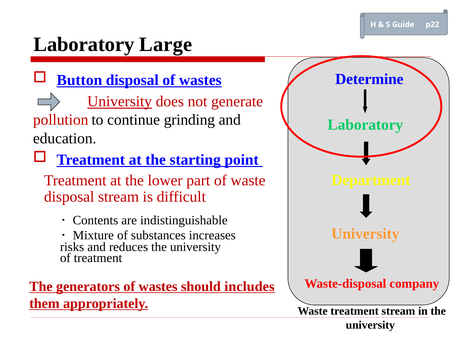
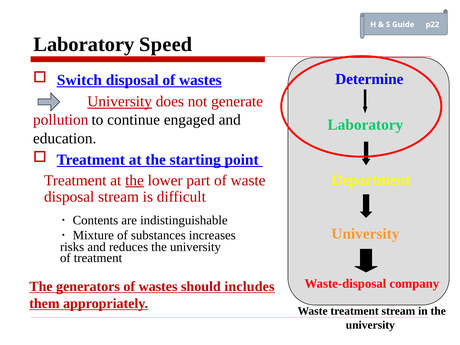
Large: Large -> Speed (166, 44)
Button: Button -> Switch (79, 80)
grinding: grinding -> engaged (189, 120)
the underline: none -> present (135, 180)
